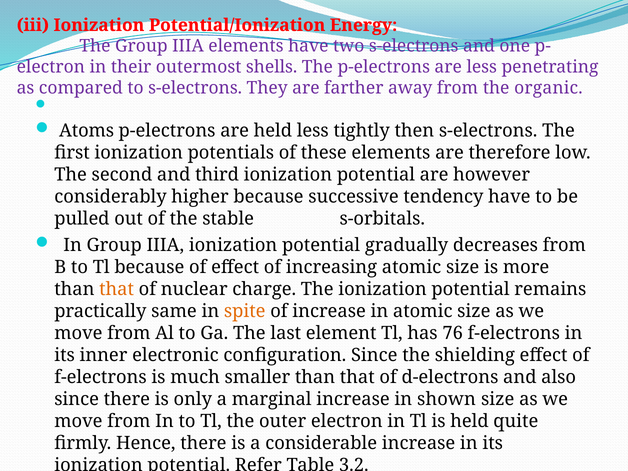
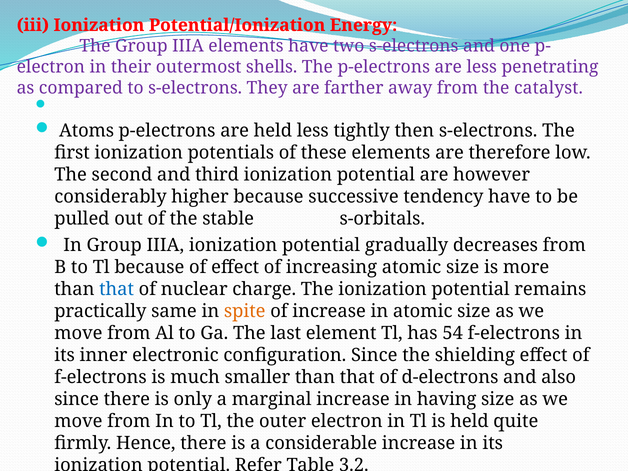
organic: organic -> catalyst (548, 88)
that colour: orange -> blue (117, 289)
76: 76 -> 54 (453, 333)
shown: shown -> having (447, 399)
